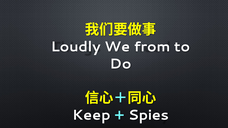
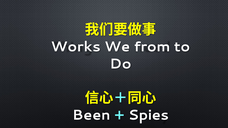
Loudly: Loudly -> Works (76, 47)
Keep: Keep -> Been (91, 115)
